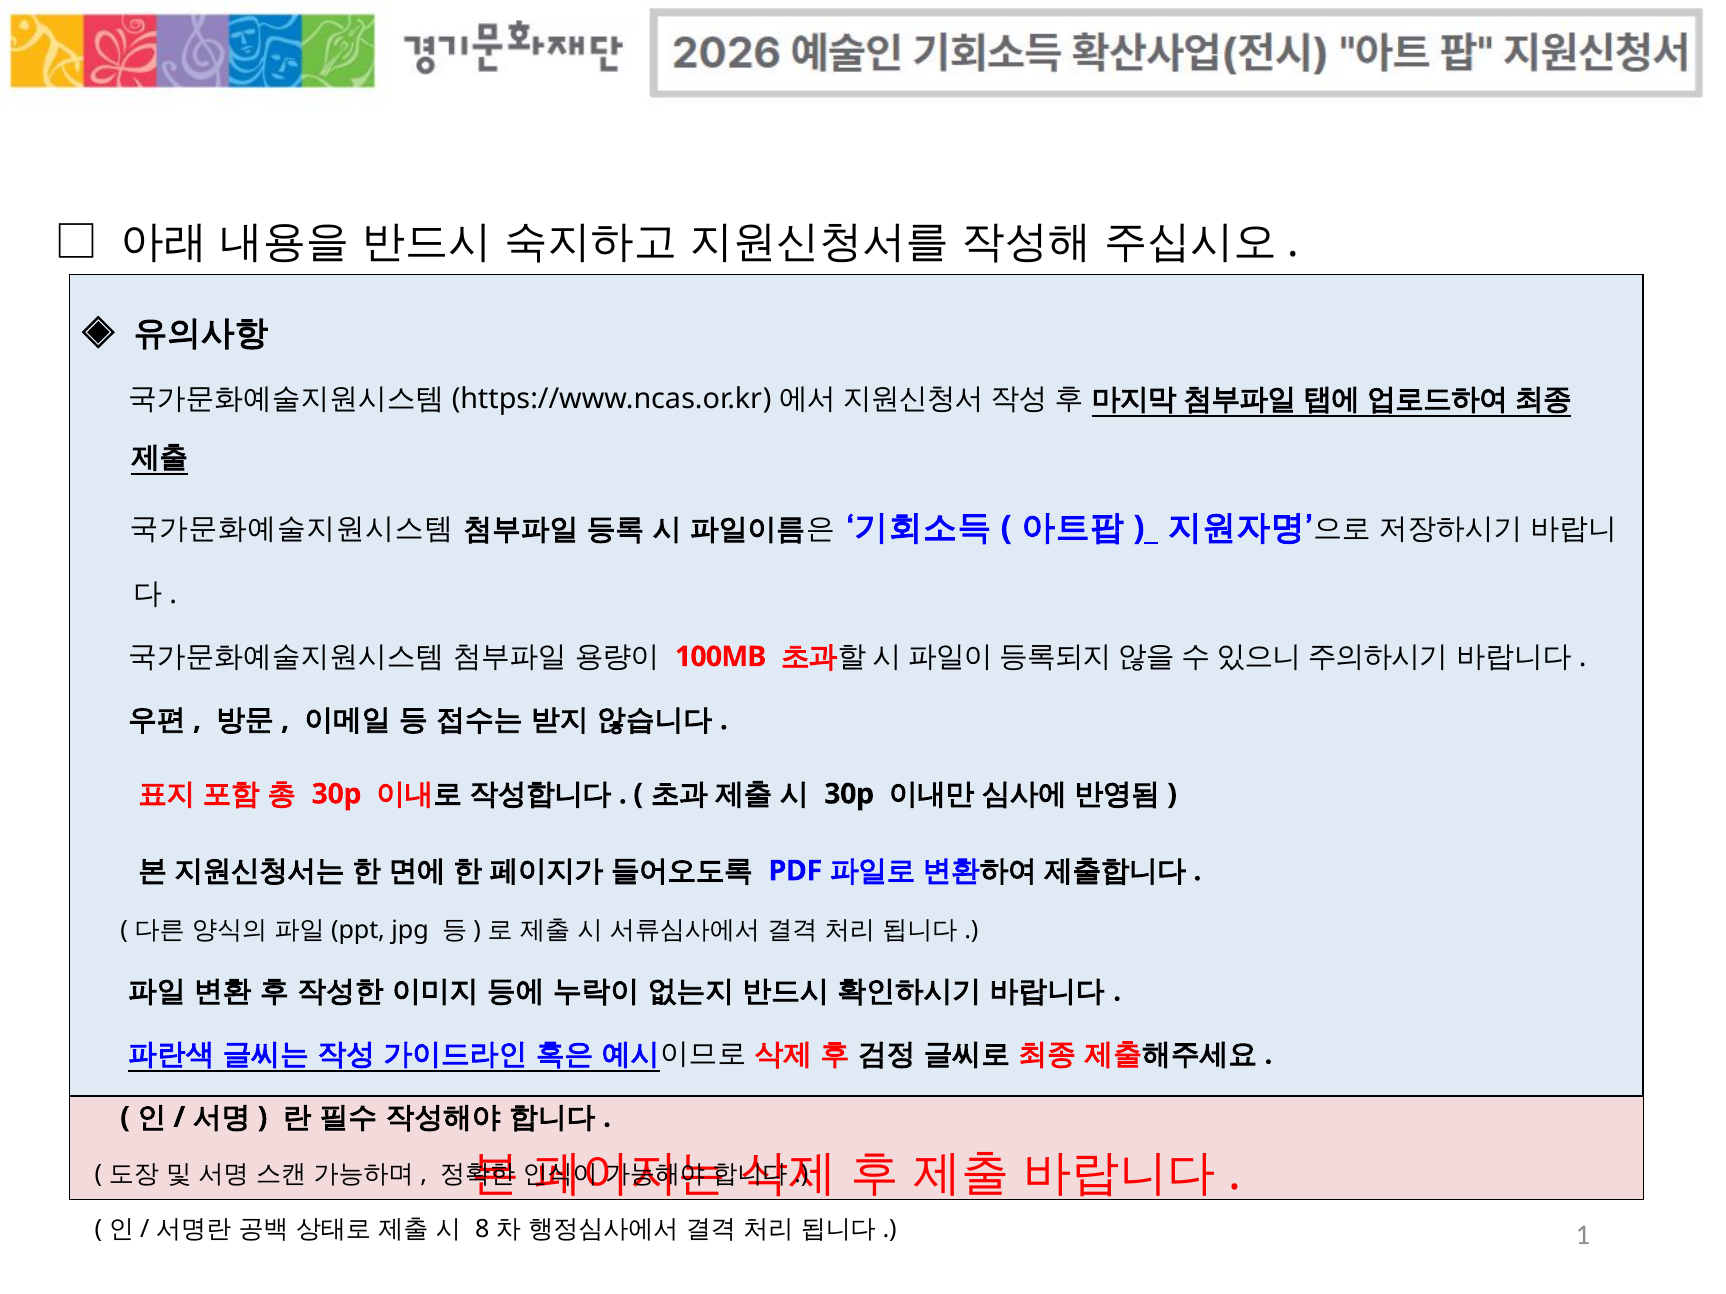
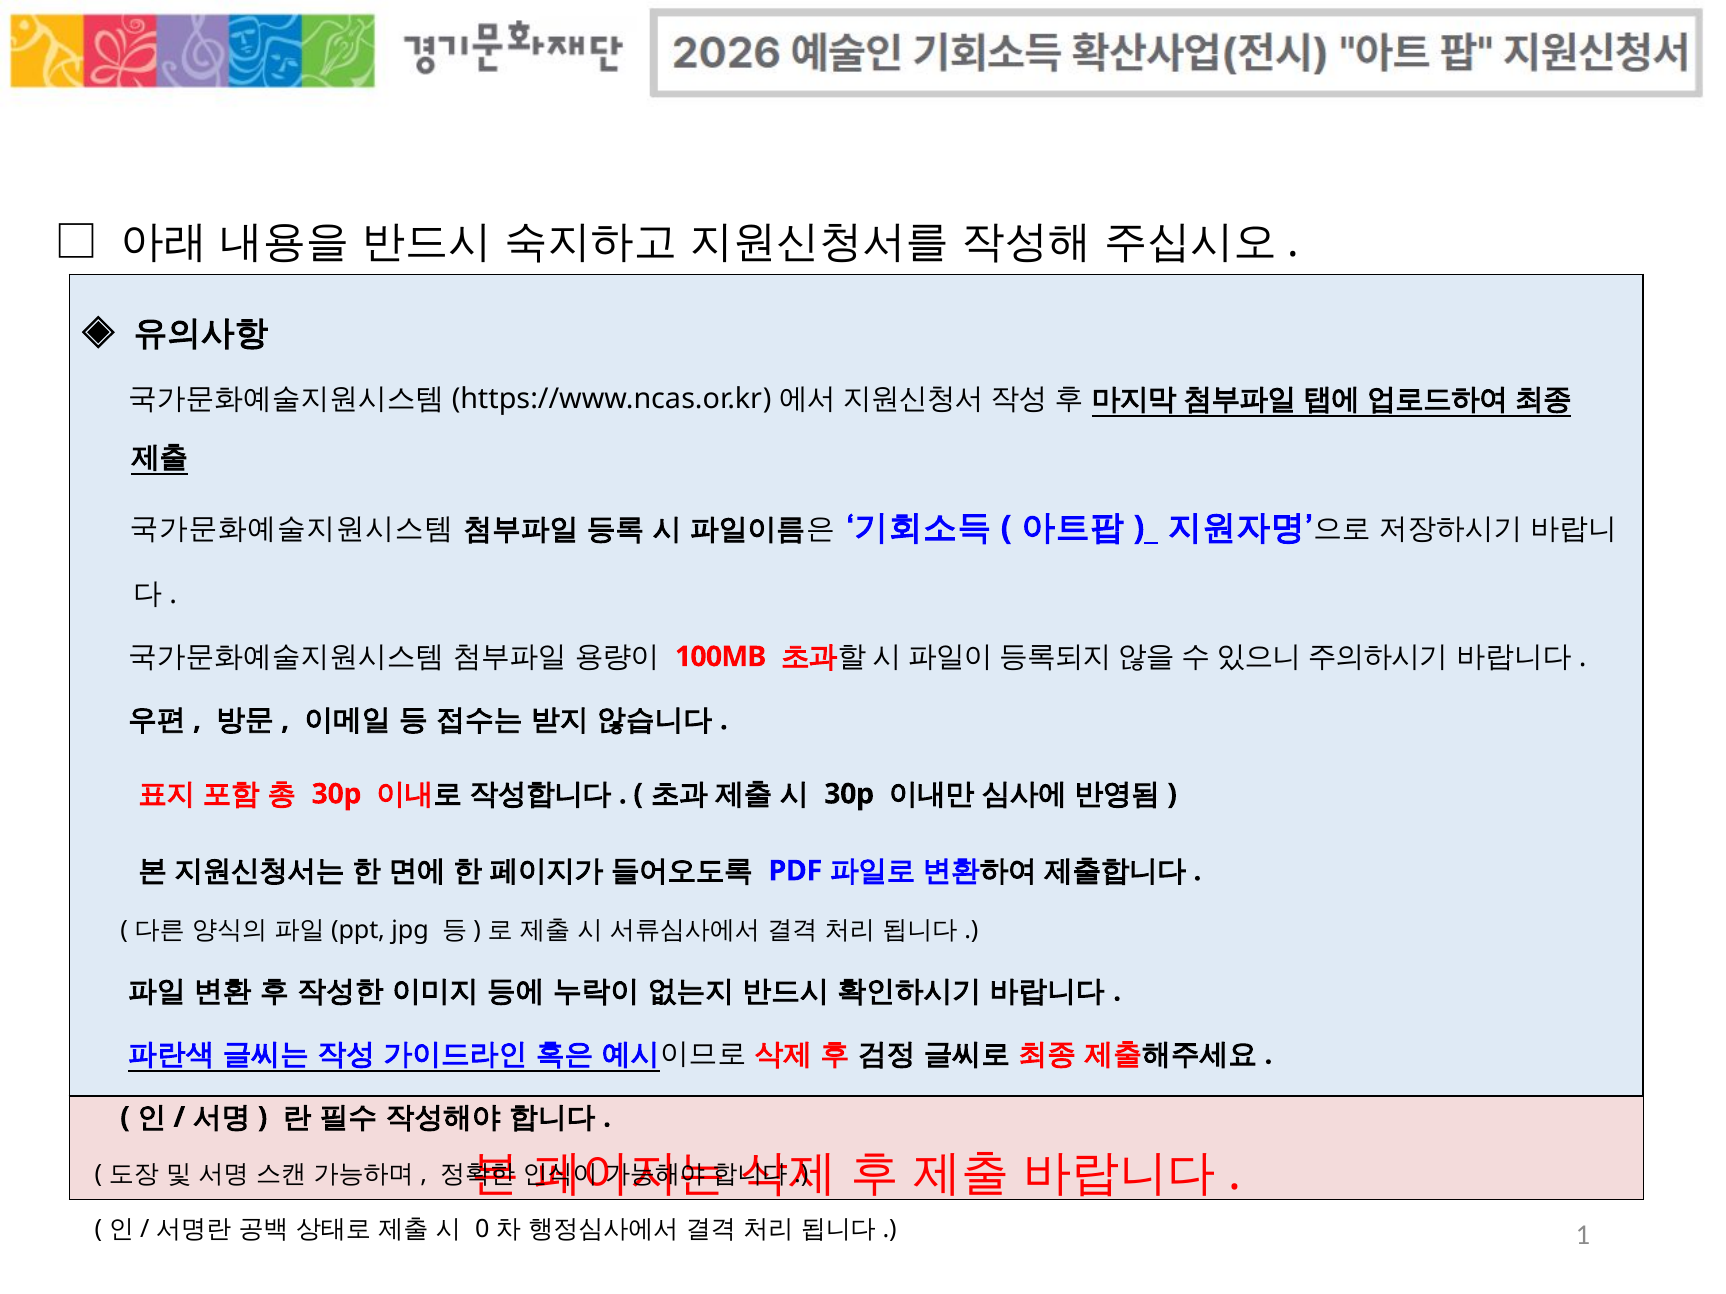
8: 8 -> 0 (482, 1230)
